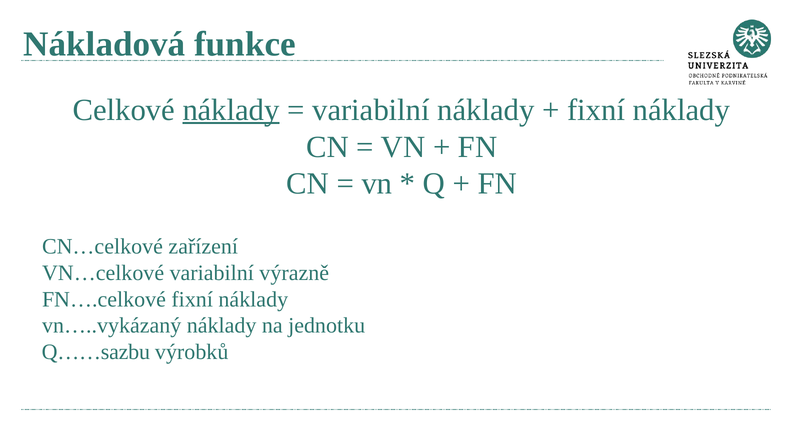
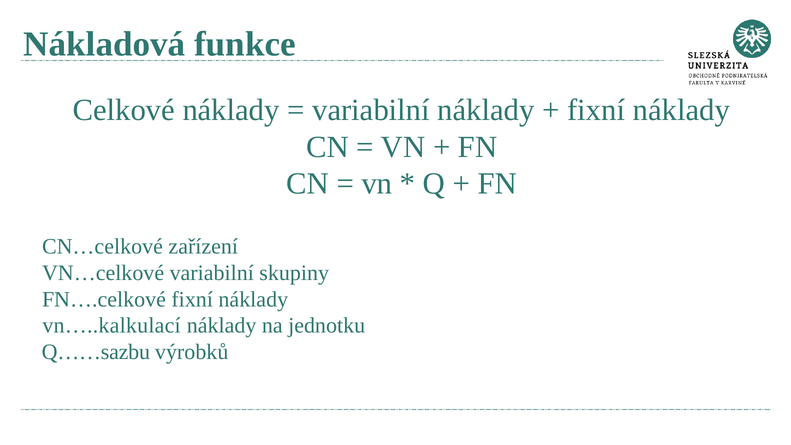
náklady underline: present -> none (231, 110)
výrazně: výrazně -> skupiny (294, 273)
vn…..vykázaný: vn…..vykázaný -> vn…..kalkulací (112, 326)
